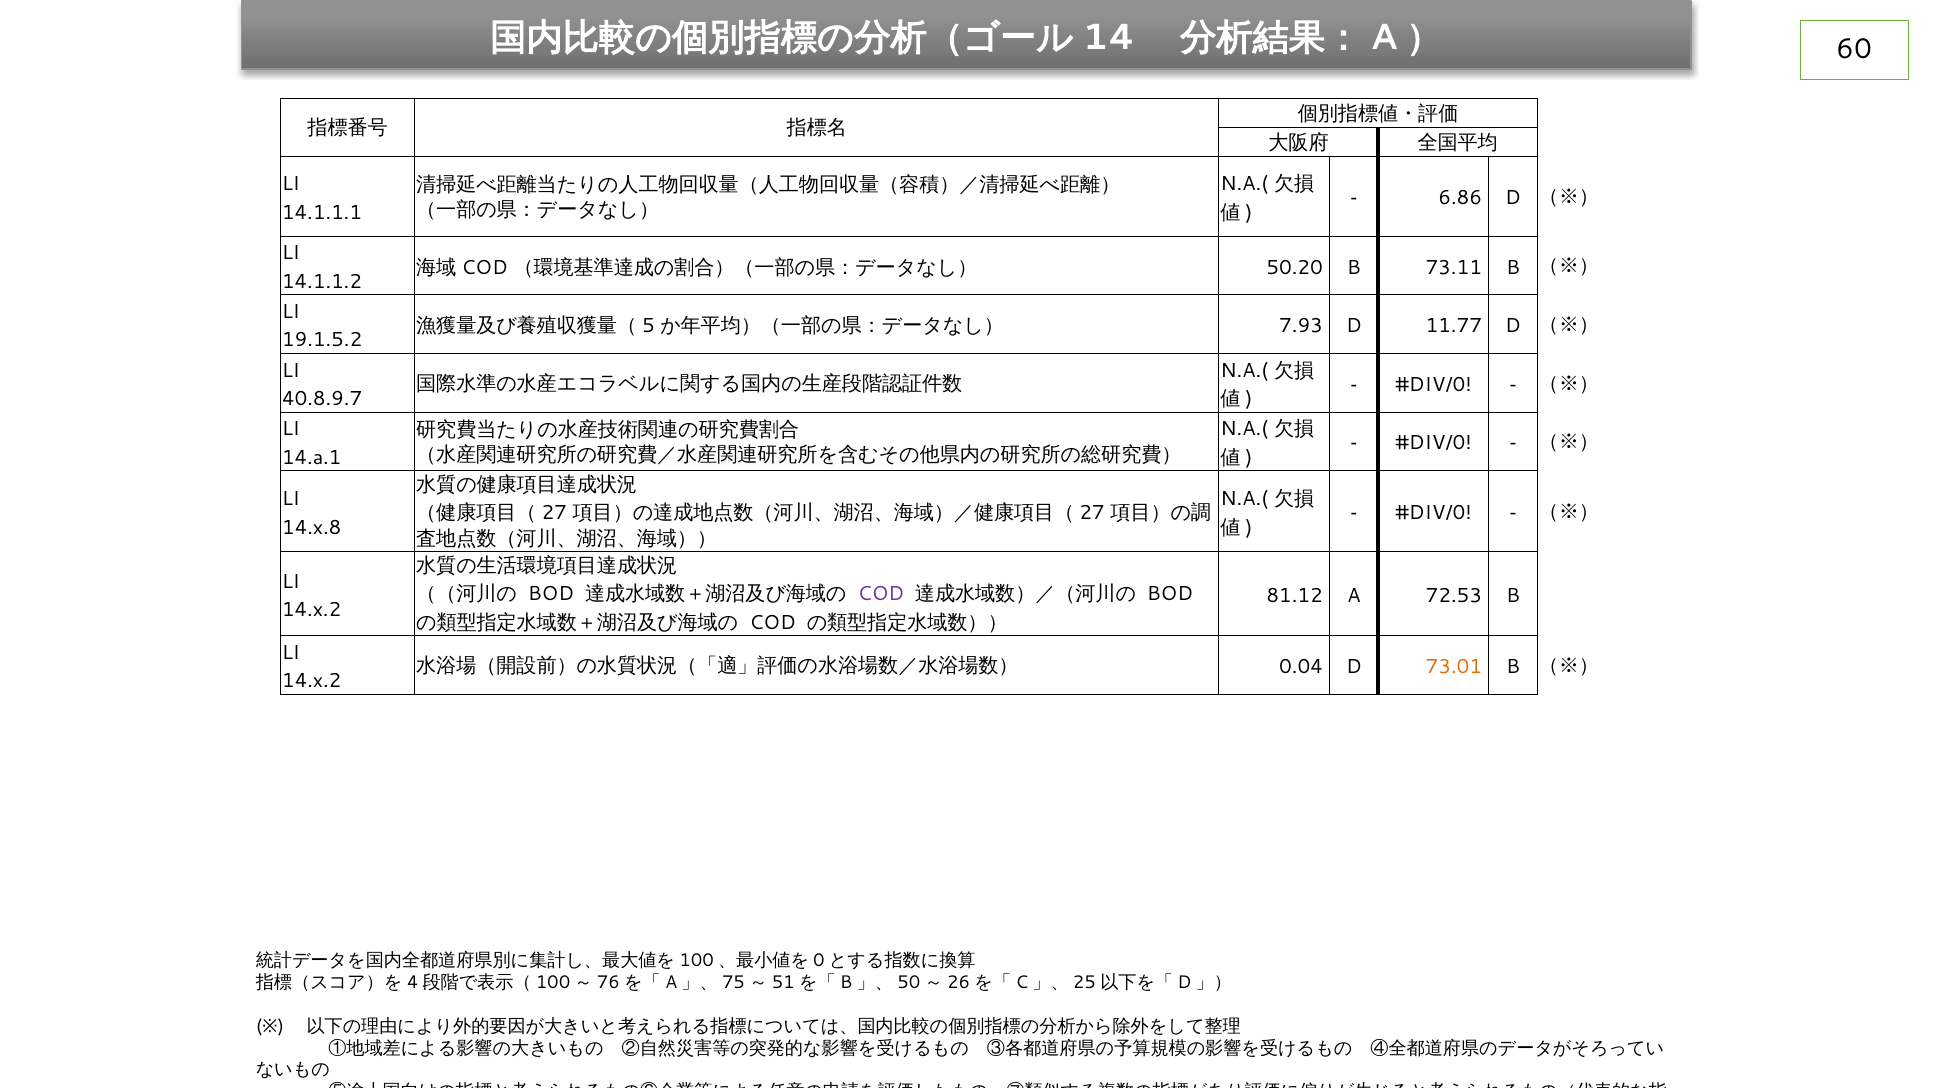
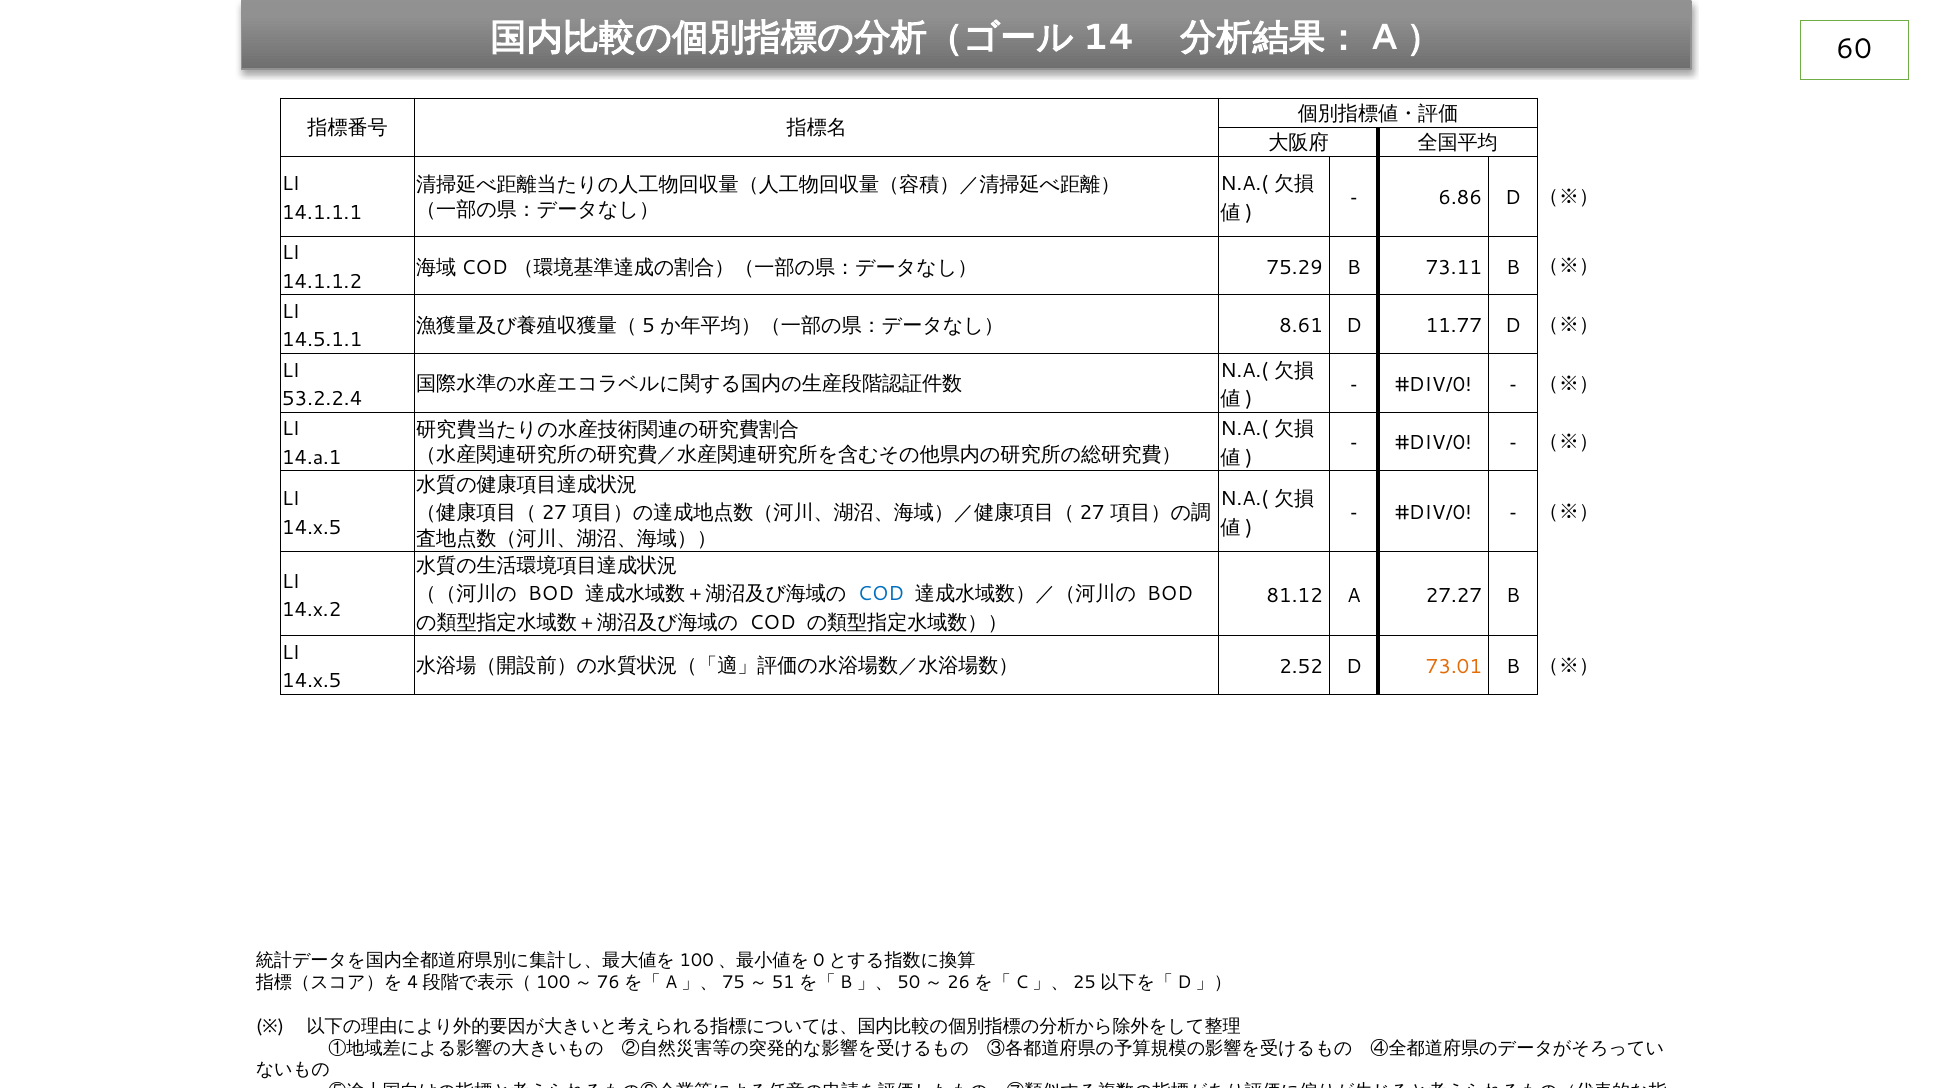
50.20: 50.20 -> 75.29 (1295, 267)
7.93: 7.93 -> 8.61 (1301, 326)
19.1.5.2: 19.1.5.2 -> 14.5.1.1 (322, 340)
40.8.9.7: 40.8.9.7 -> 53.2.2.4 (322, 399)
14.x.8: 14.x.8 -> 14.x.5 (312, 527)
COD colour: purple -> blue (881, 594)
72.53: 72.53 -> 27.27 (1454, 595)
0.04: 0.04 -> 2.52 (1301, 667)
14.x.2: 14.x.2 -> 14.x.5 (312, 681)
